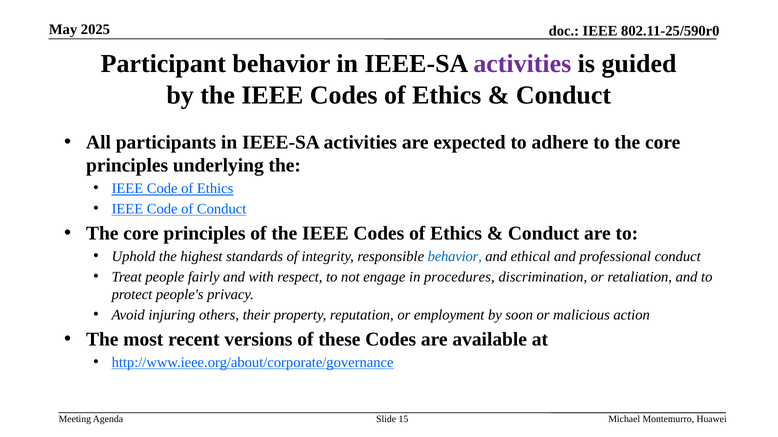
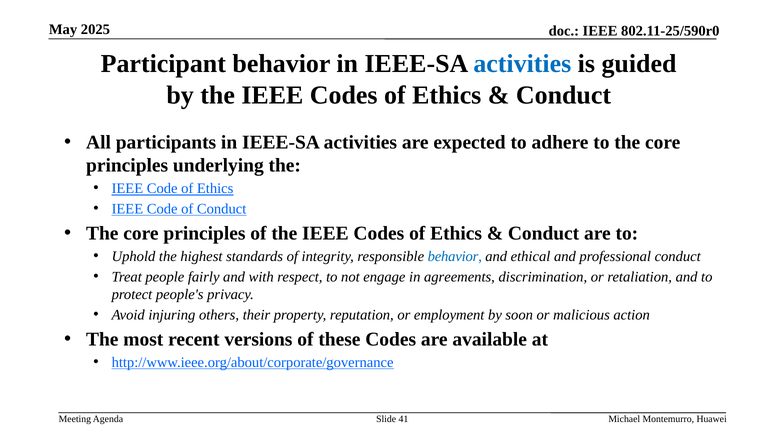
activities colour: purple -> blue (522, 64)
procedures: procedures -> agreements (459, 277)
15: 15 -> 41 (403, 420)
